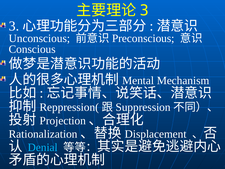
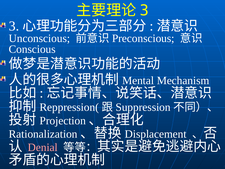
Denial colour: light blue -> pink (43, 147)
